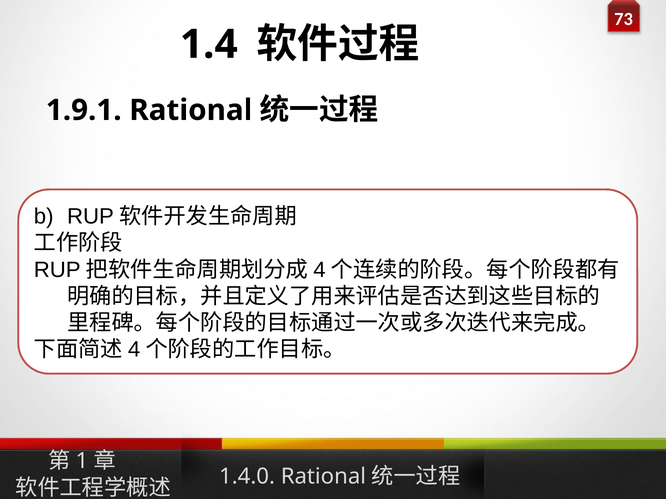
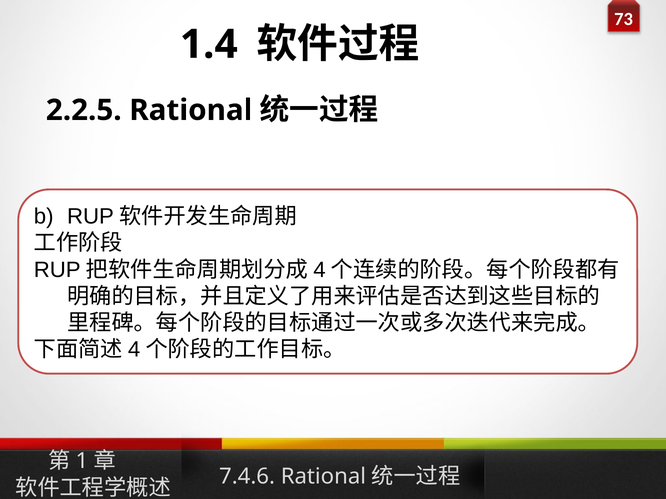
1.9.1: 1.9.1 -> 2.2.5 (84, 110)
1.4.0: 1.4.0 -> 7.4.6 (247, 477)
